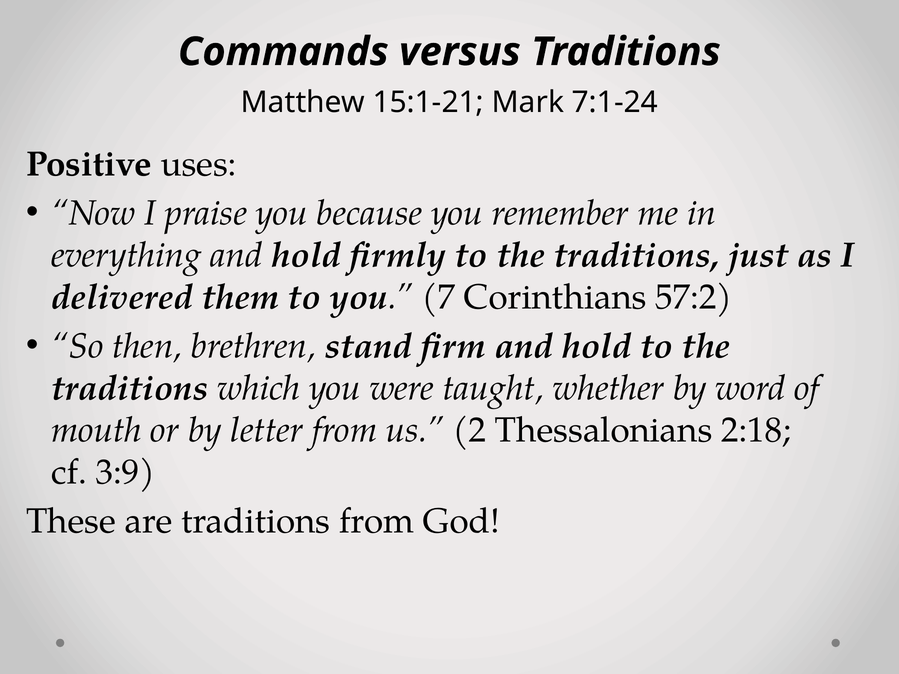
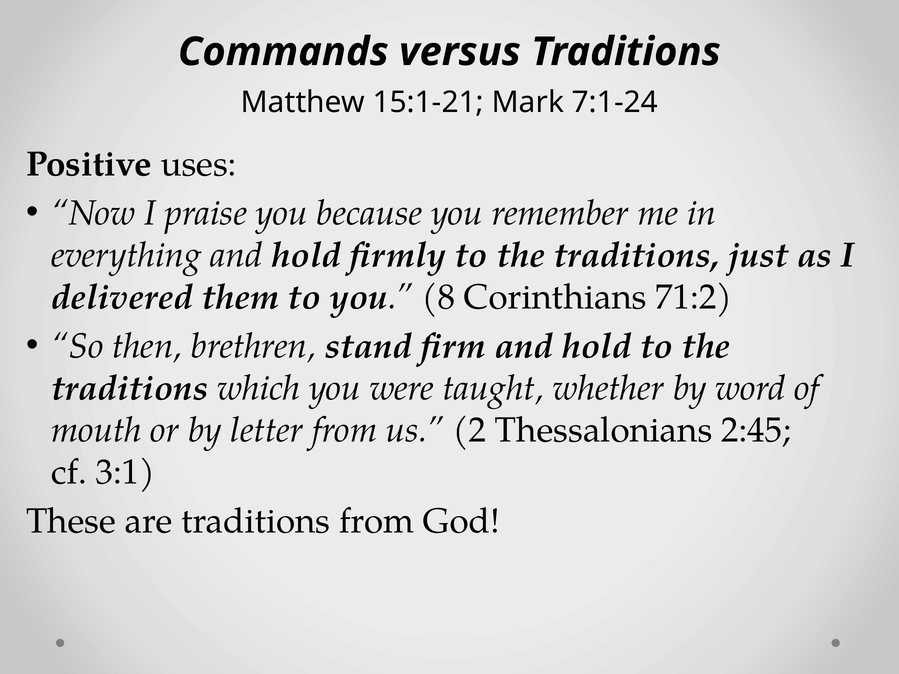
7: 7 -> 8 (439, 297)
57:2: 57:2 -> 71:2 (694, 297)
2:18: 2:18 -> 2:45 (756, 430)
3:9: 3:9 -> 3:1 (126, 472)
